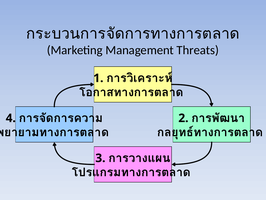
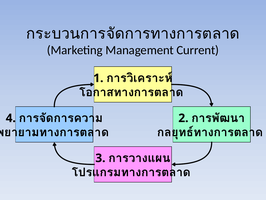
Threats: Threats -> Current (198, 50)
